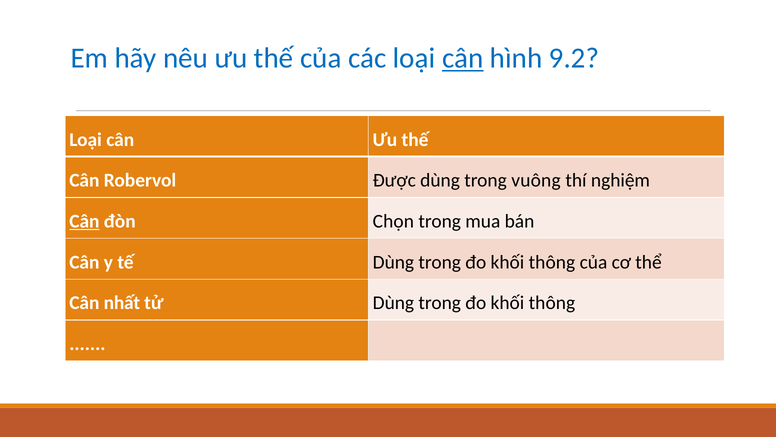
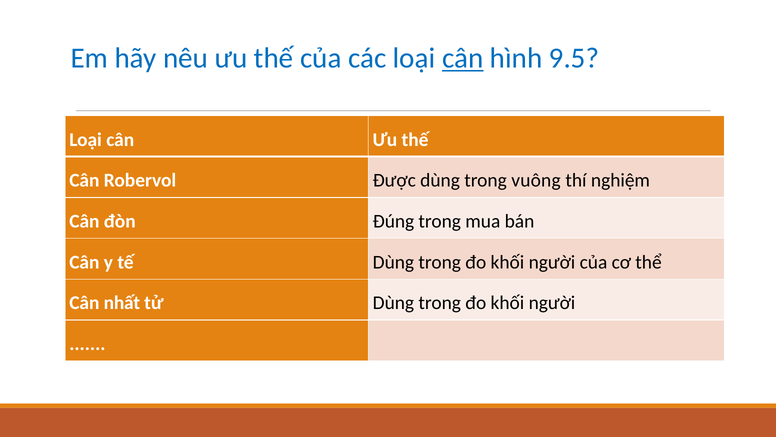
9.2: 9.2 -> 9.5 (574, 58)
Cân underline: present -> none (84, 221)
Chọn: Chọn -> Đúng (393, 221)
thông: thông -> người (552, 262)
thông: thông -> người (552, 303)
